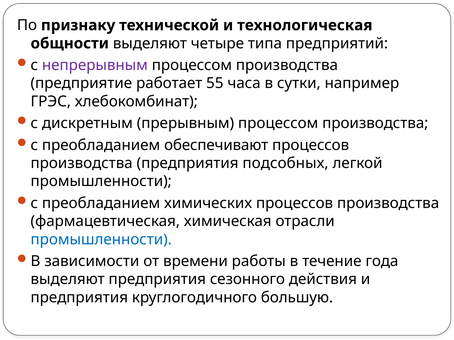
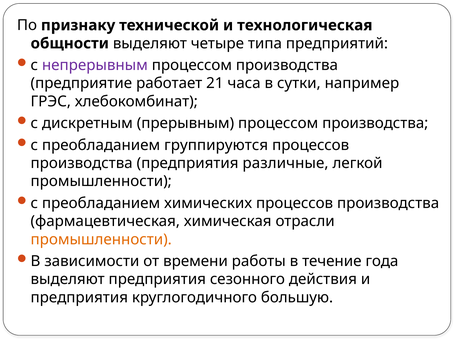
55: 55 -> 21 (215, 83)
обеспечивают: обеспечивают -> группируются (216, 145)
подсобных: подсобных -> различные (286, 163)
промышленности colour: blue -> orange (101, 240)
